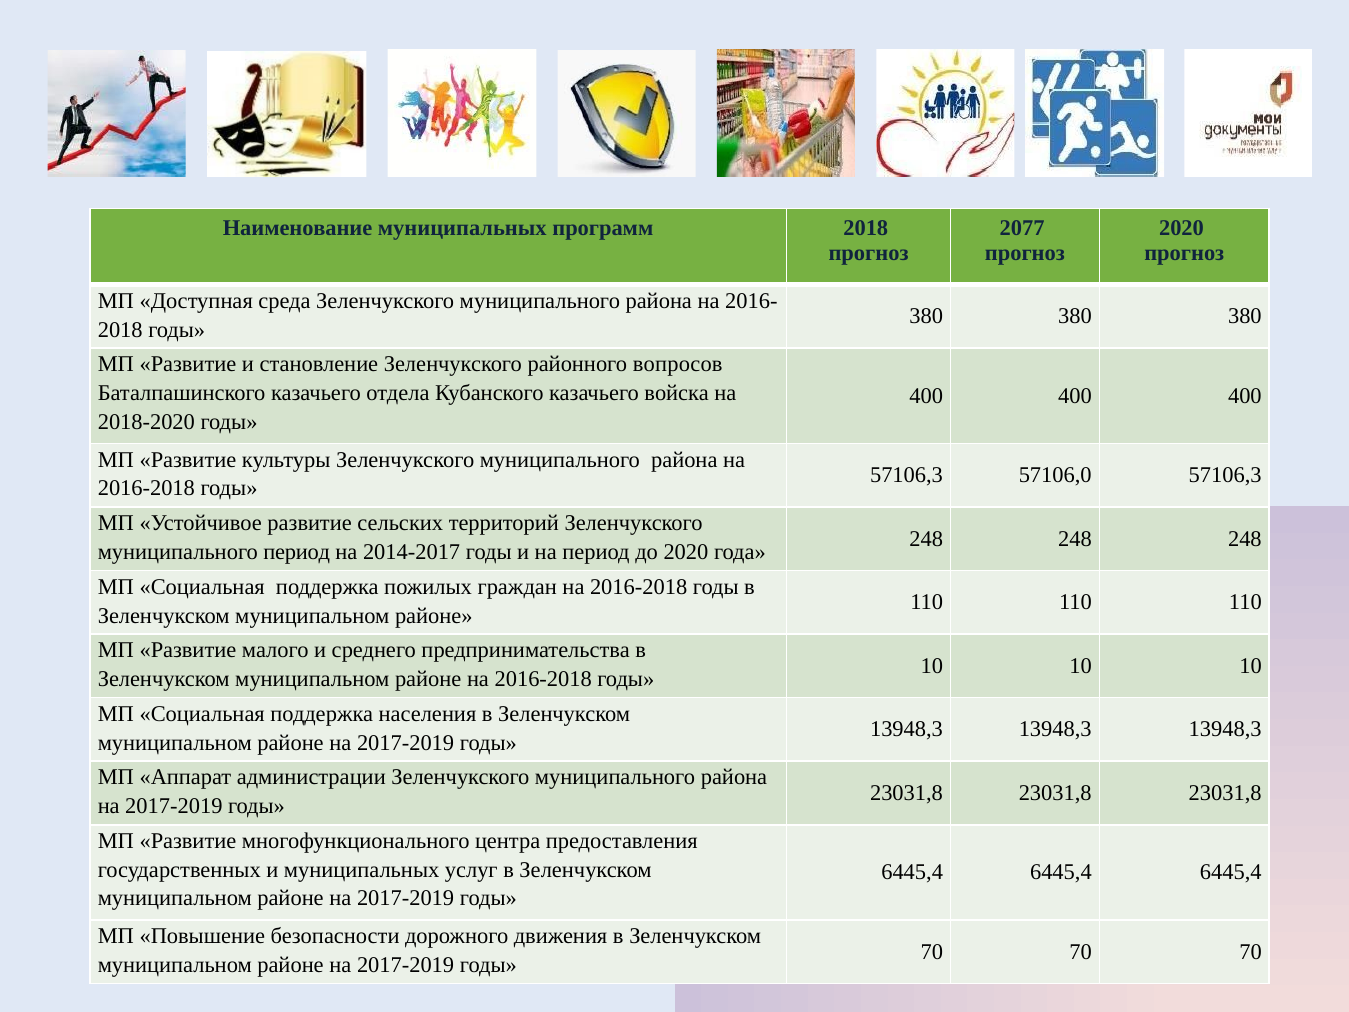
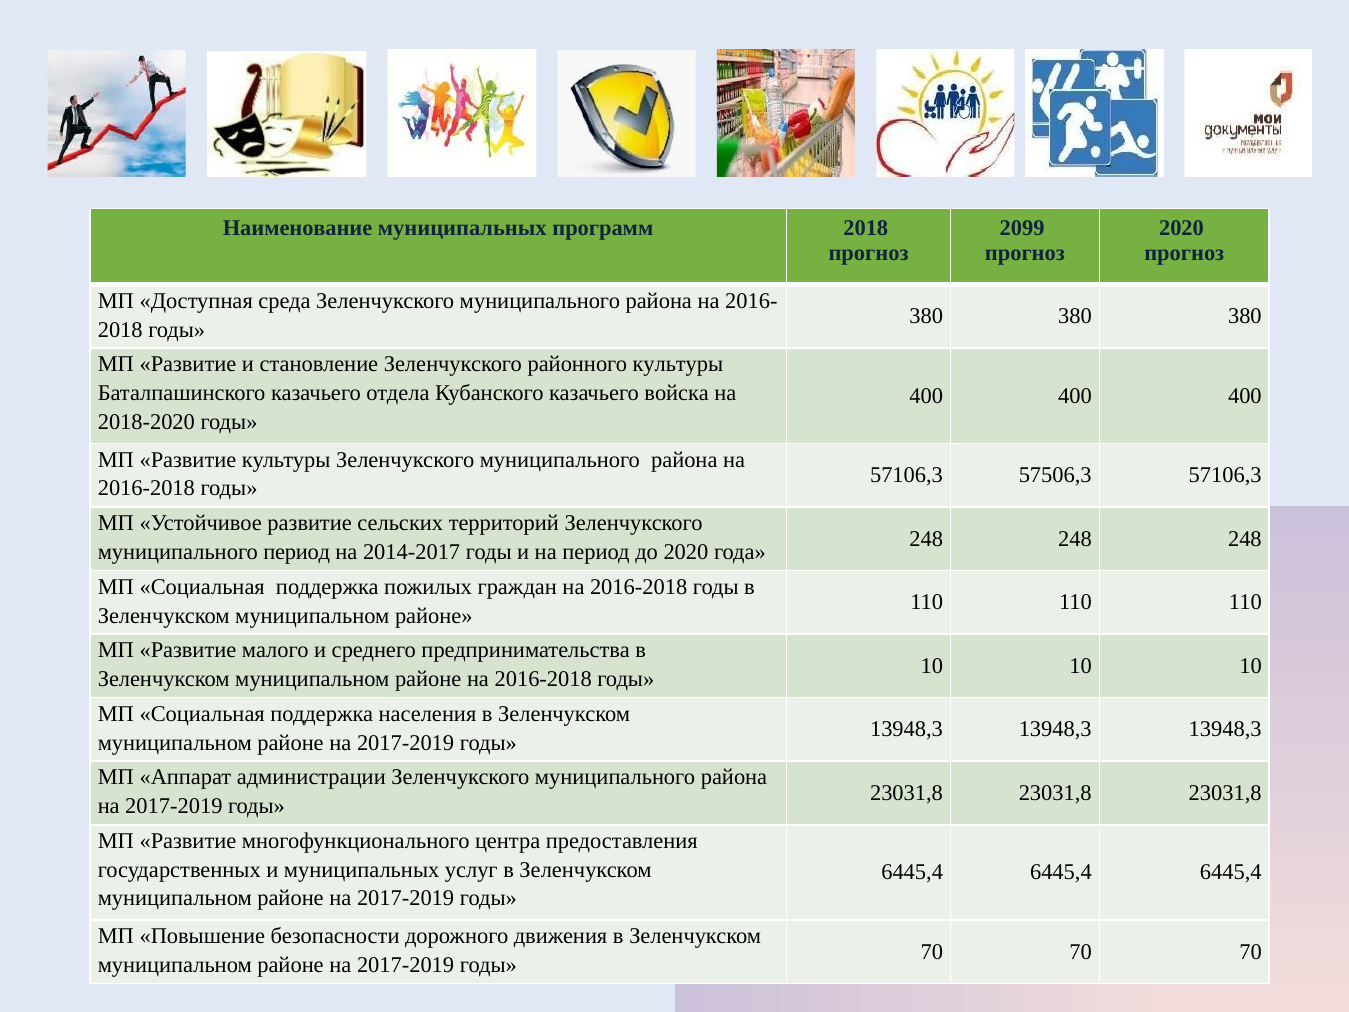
2077: 2077 -> 2099 (1022, 228)
районного вопросов: вопросов -> культуры (678, 364)
57106,0: 57106,0 -> 57506,3 (1055, 475)
